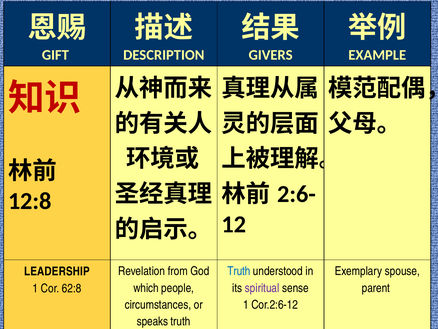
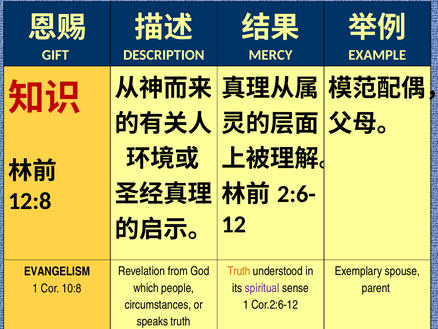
GIVERS: GIVERS -> MERCY (271, 55)
Truth colour: blue -> orange (239, 271)
LEADERSHIP: LEADERSHIP -> EVANGELISM (57, 271)
62:8: 62:8 -> 10:8 (72, 288)
